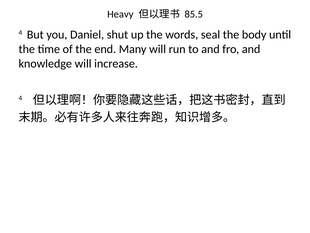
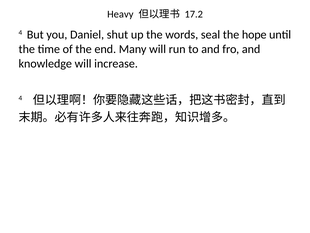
85.5: 85.5 -> 17.2 (194, 14)
body: body -> hope (254, 34)
